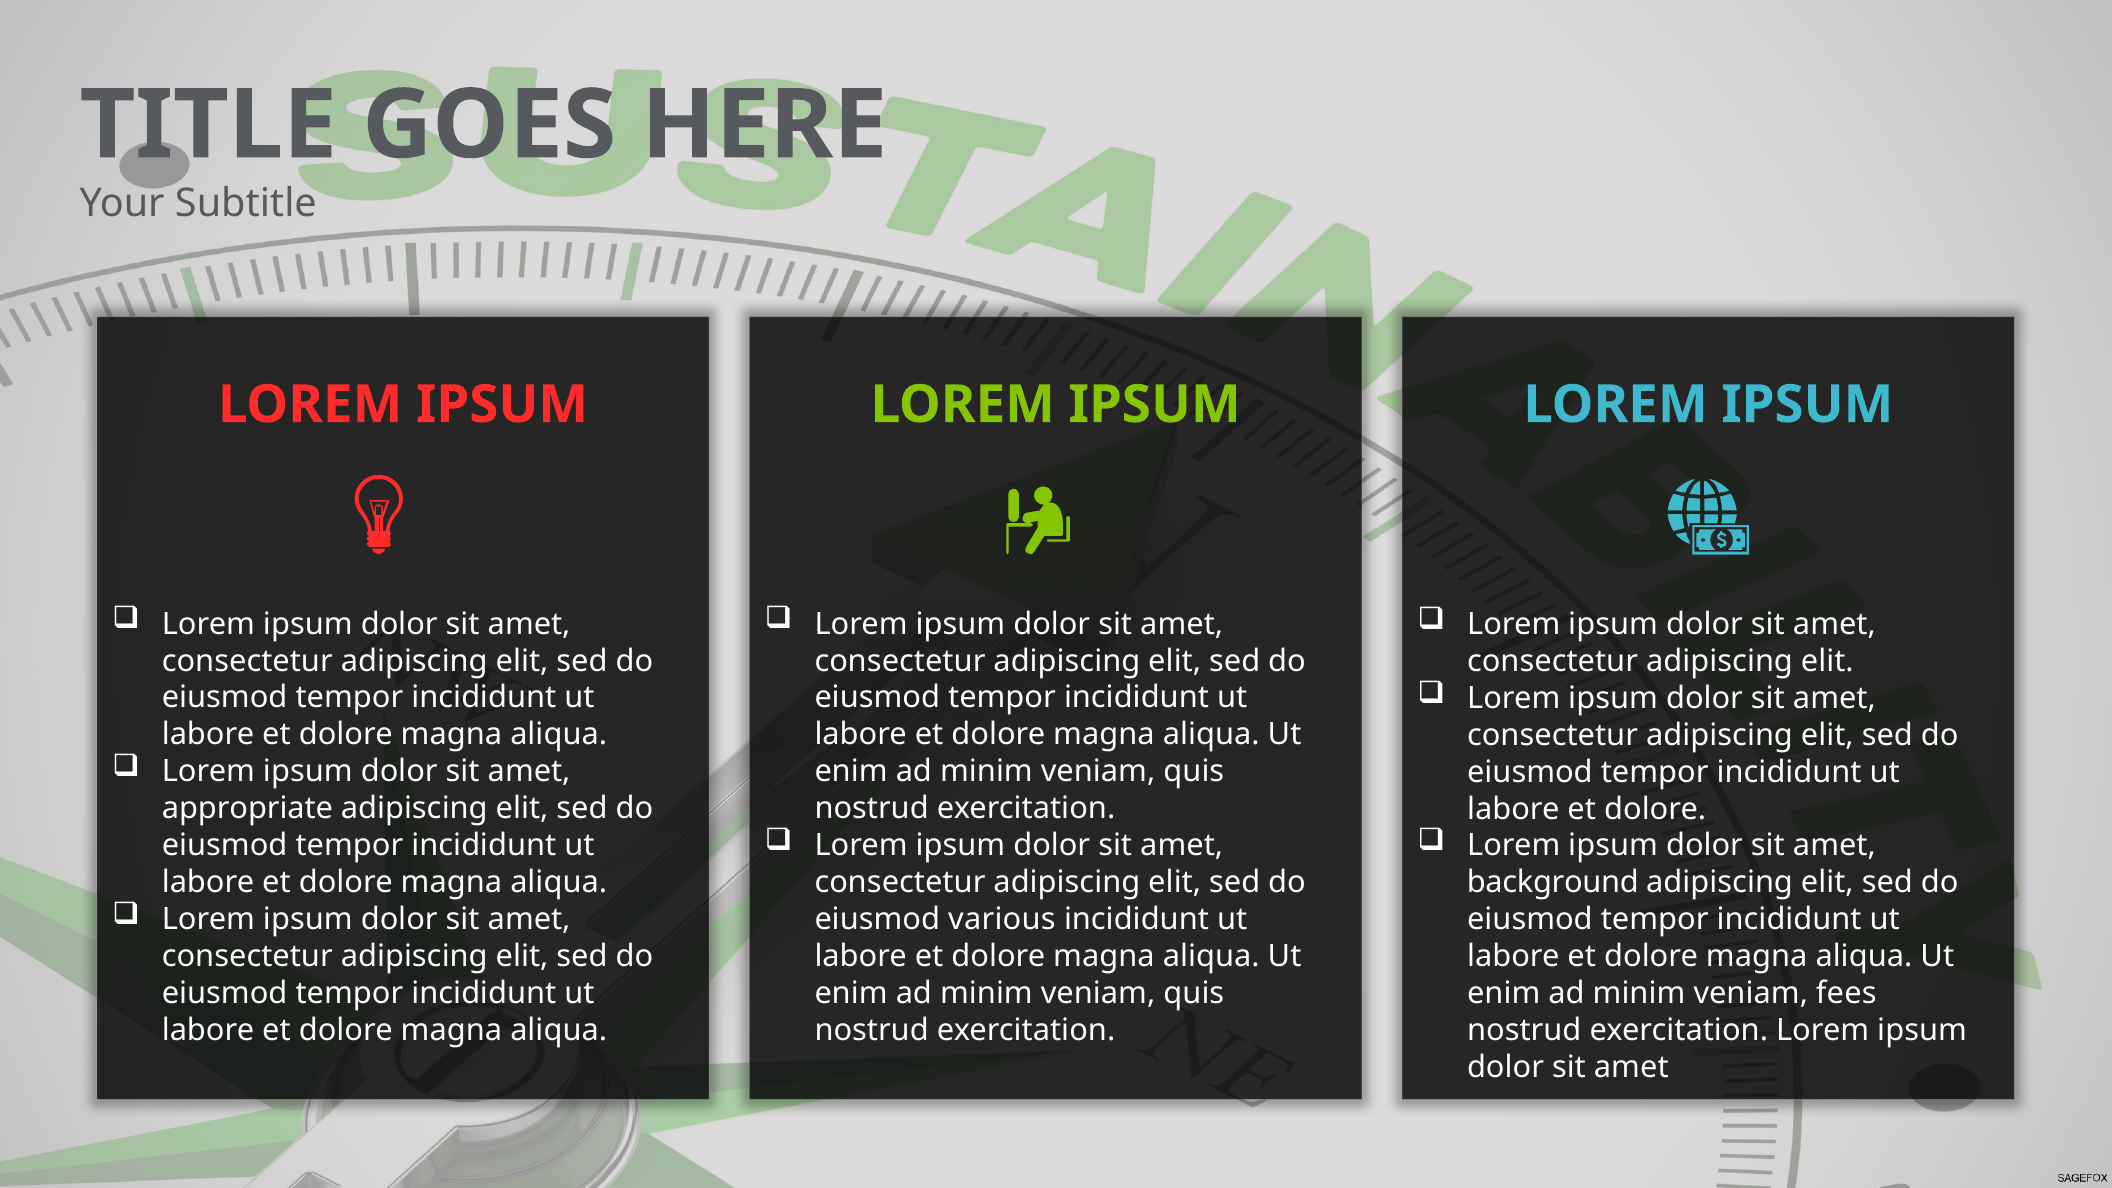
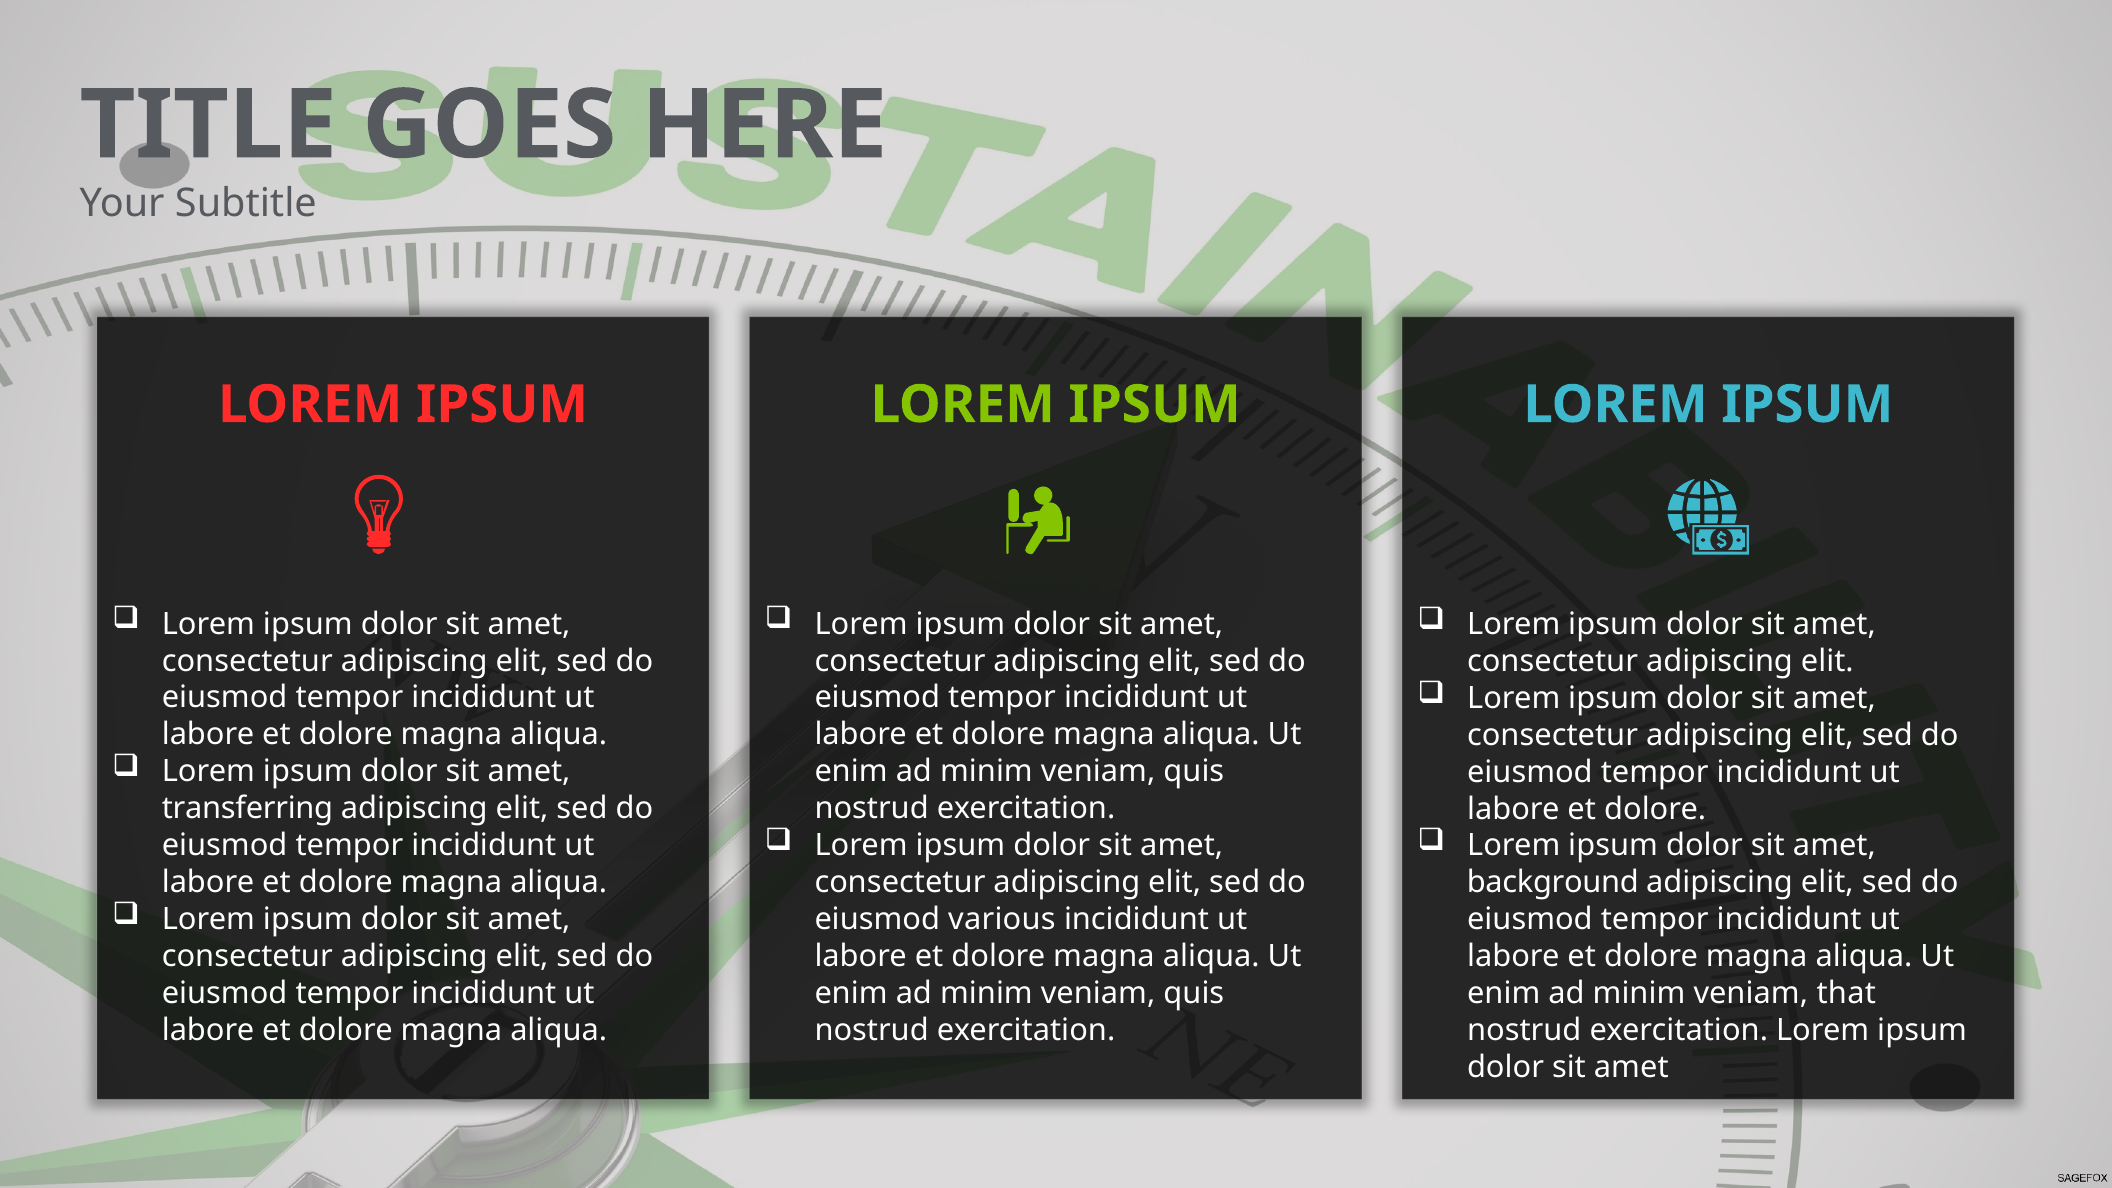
appropriate: appropriate -> transferring (248, 809)
fees: fees -> that (1846, 994)
